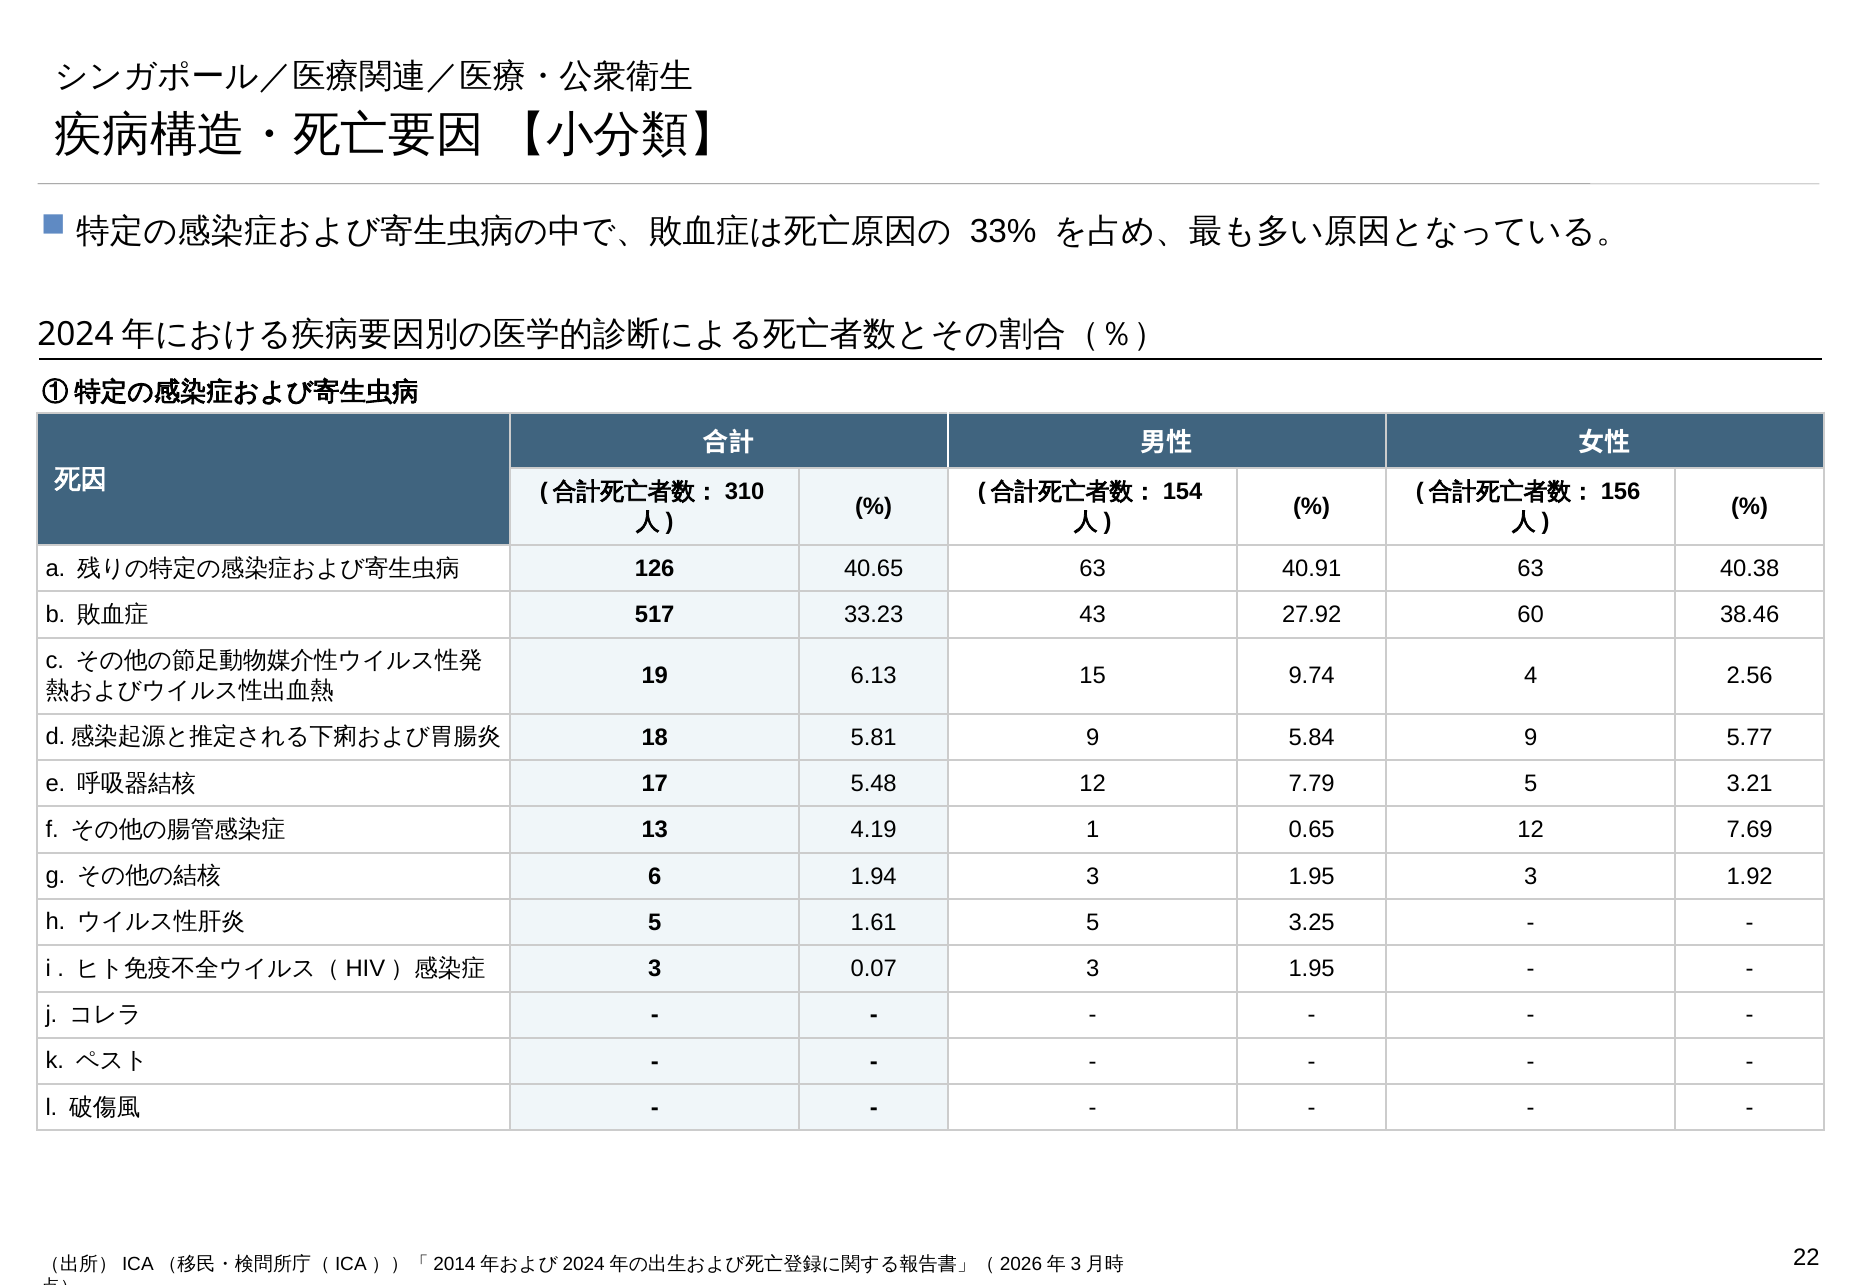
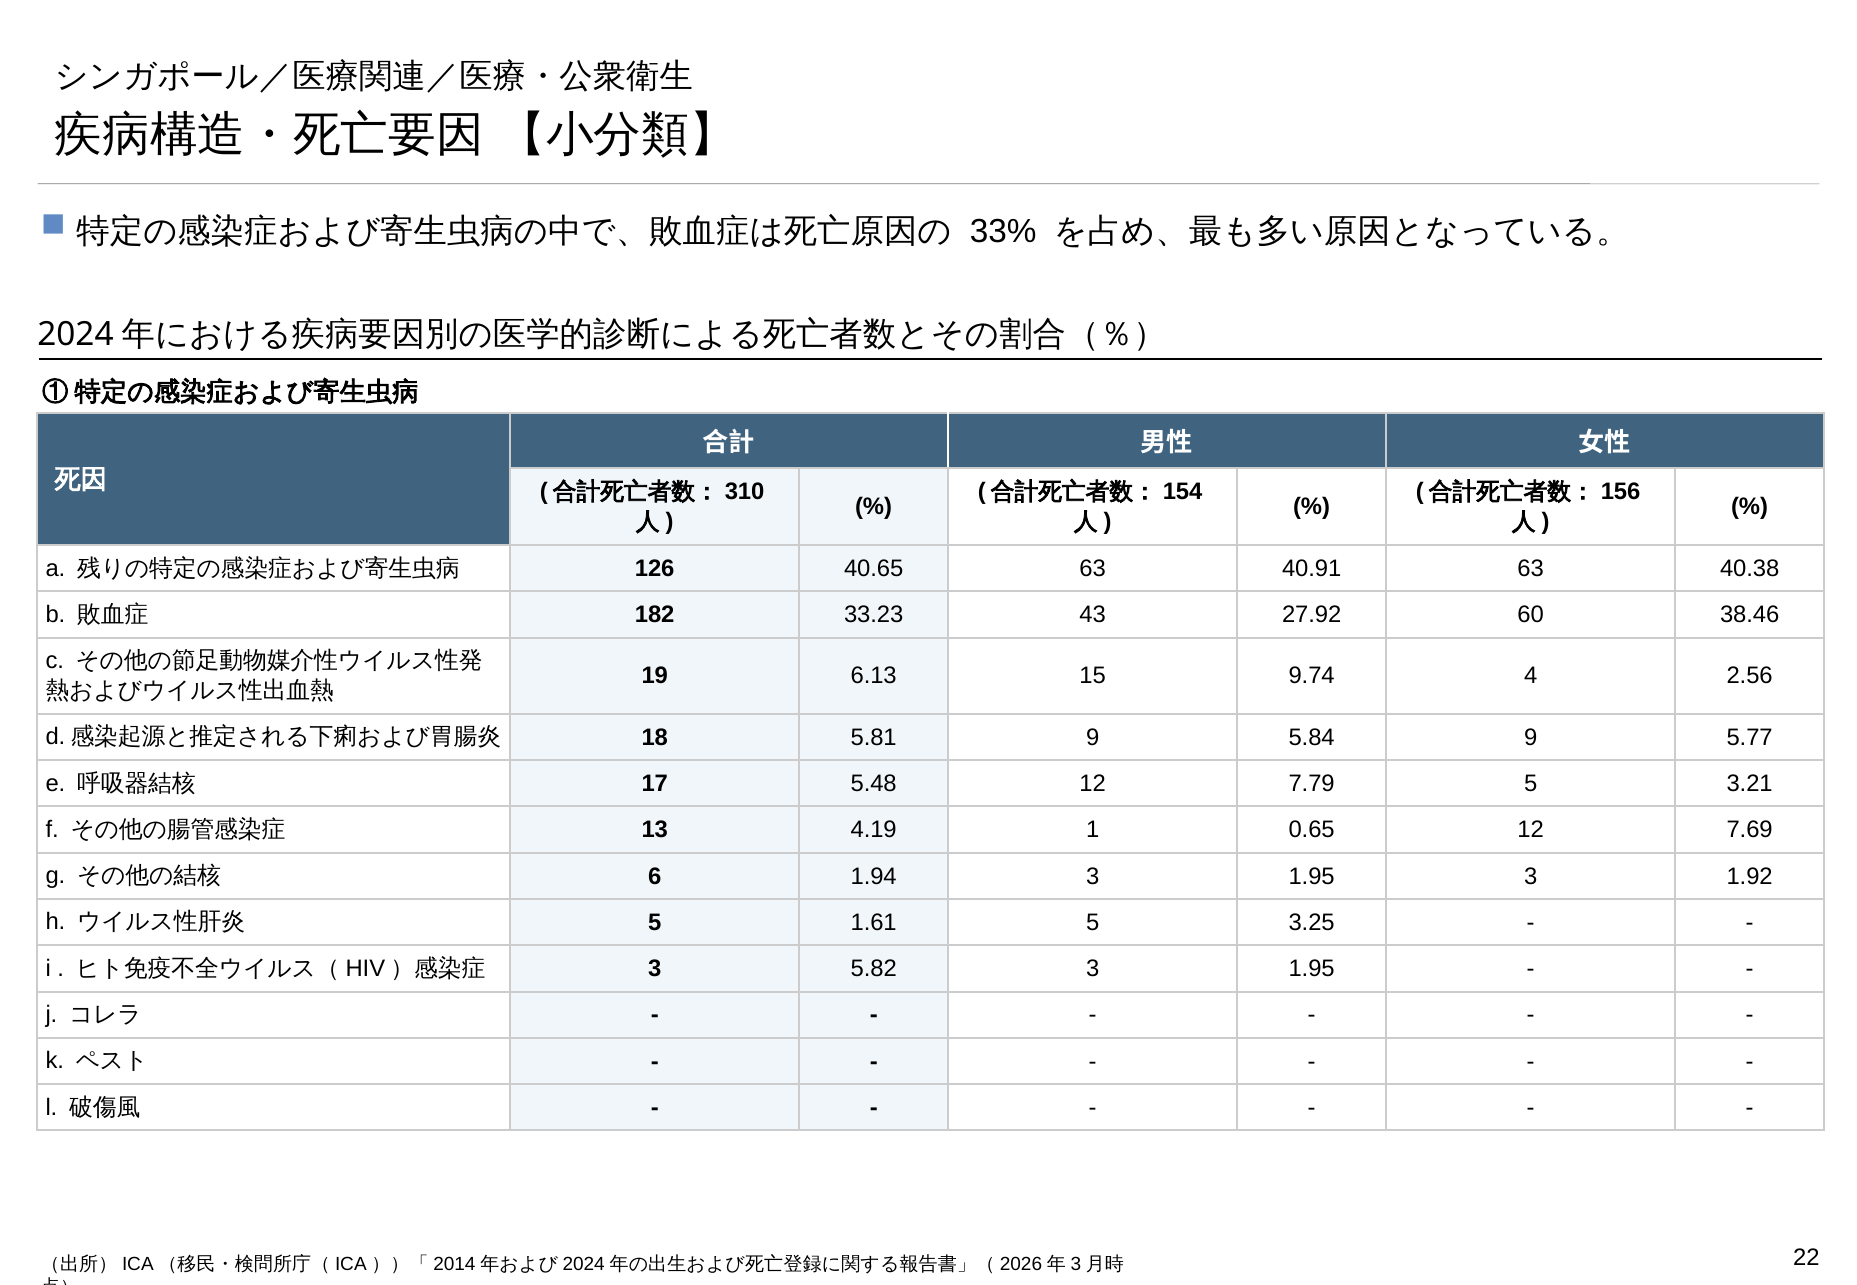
517: 517 -> 182 (655, 615)
0.07: 0.07 -> 5.82 (874, 969)
